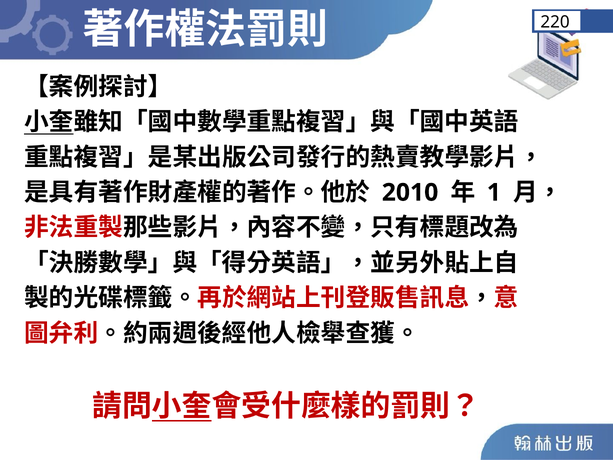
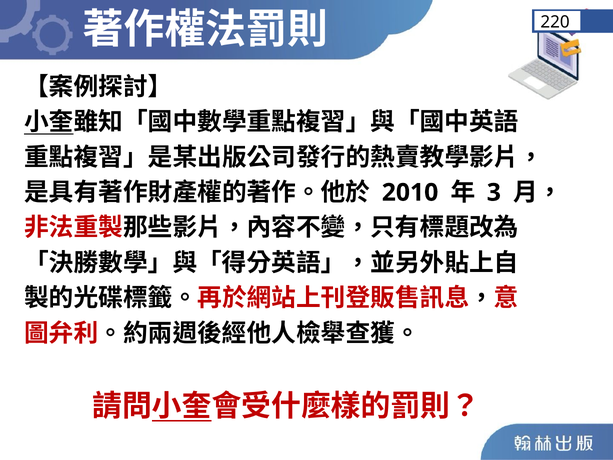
1: 1 -> 3 (494, 192)
